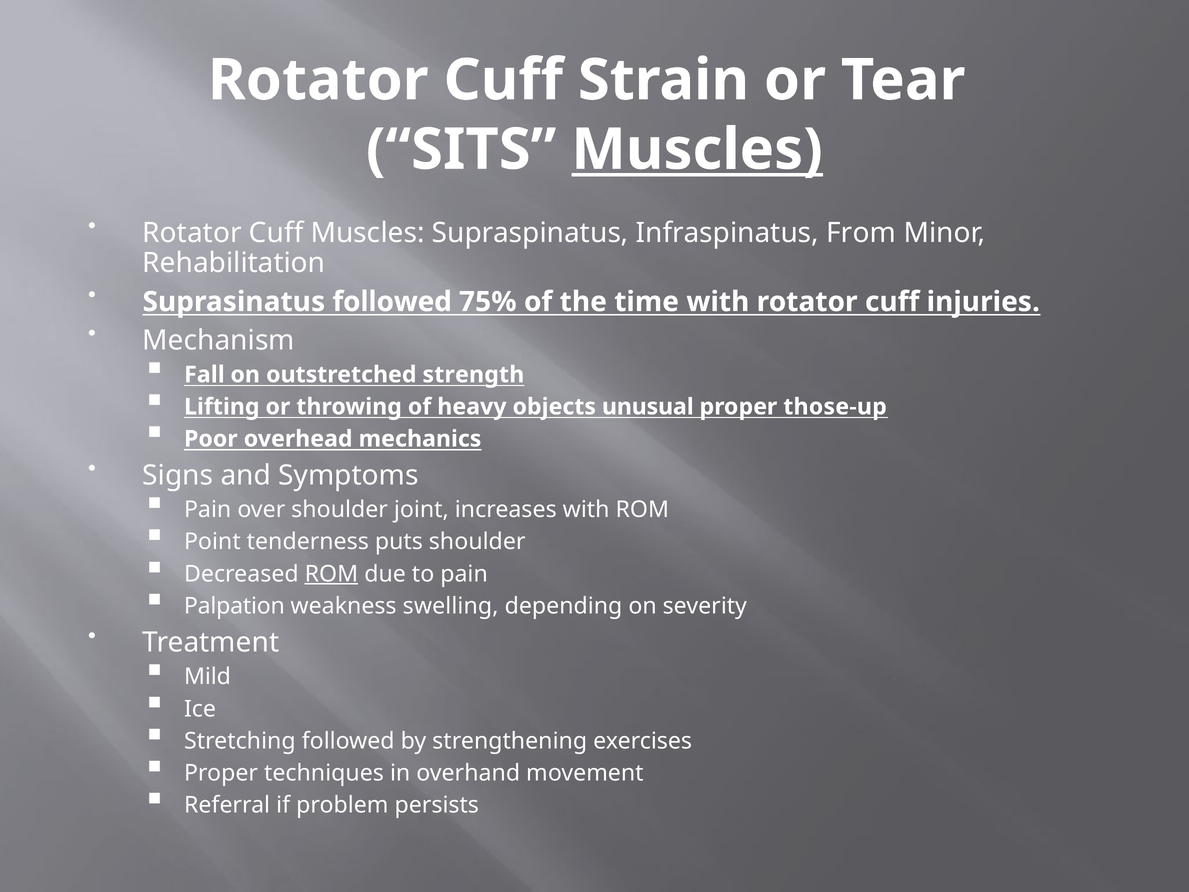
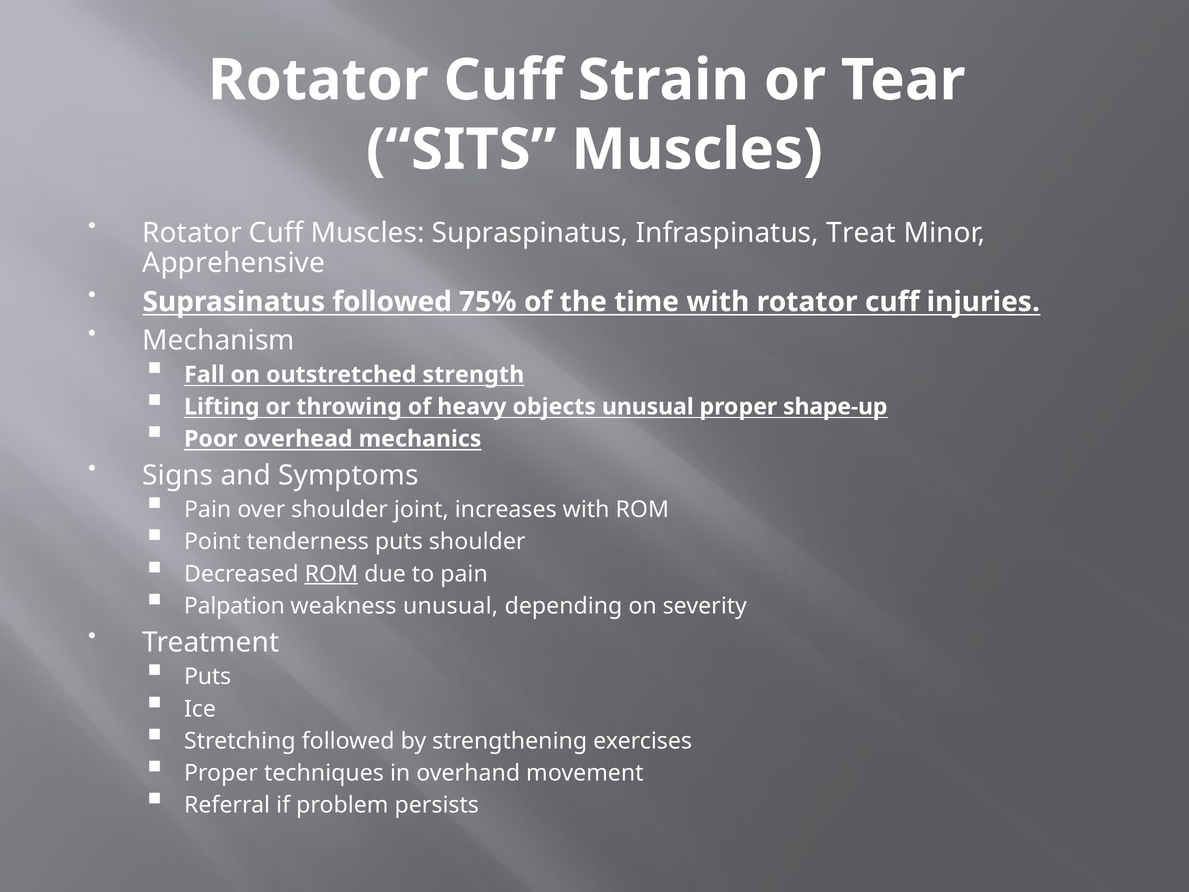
Muscles underline: present -> none (697, 150)
From: From -> Treat (861, 233)
Rehabilitation: Rehabilitation -> Apprehensive (234, 263)
those-up: those-up -> shape-up (835, 407)
weakness swelling: swelling -> unusual (451, 606)
Mild: Mild -> Puts (208, 677)
